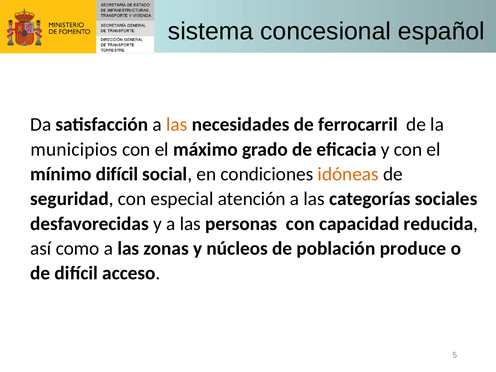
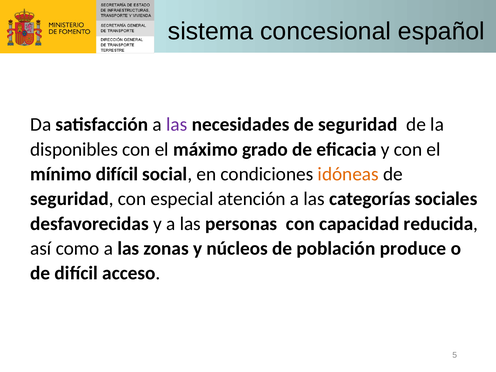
las colour: orange -> purple (177, 125)
necesidades de ferrocarril: ferrocarril -> seguridad (358, 125)
municipios: municipios -> disponibles (74, 149)
